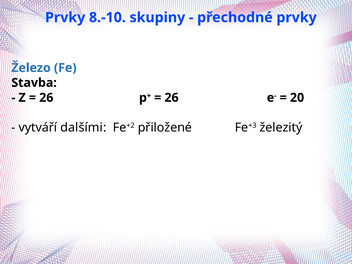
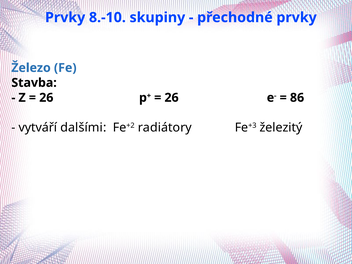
20: 20 -> 86 (297, 98)
přiložené: přiložené -> radiátory (165, 127)
